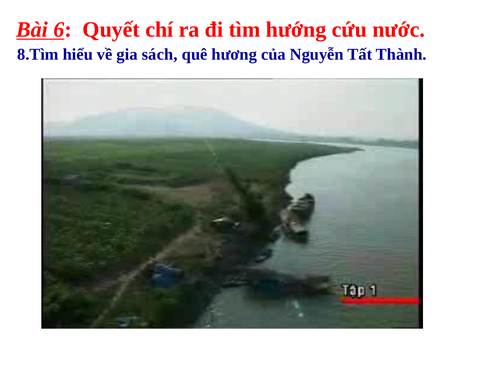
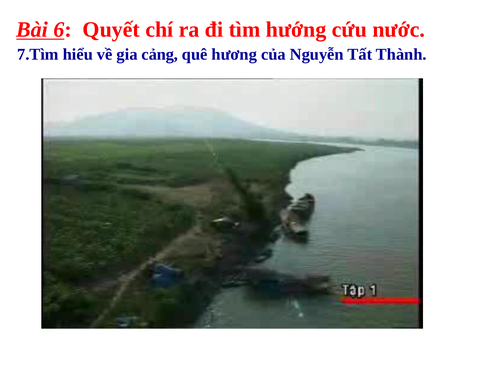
8.Tìm: 8.Tìm -> 7.Tìm (38, 55)
sách: sách -> cảng (160, 55)
